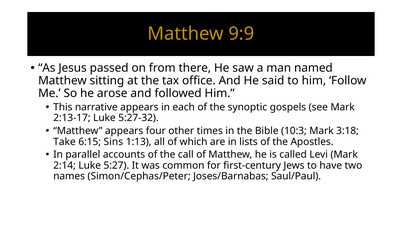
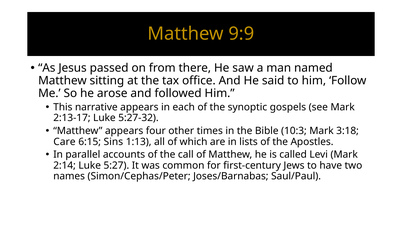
Take: Take -> Care (64, 142)
